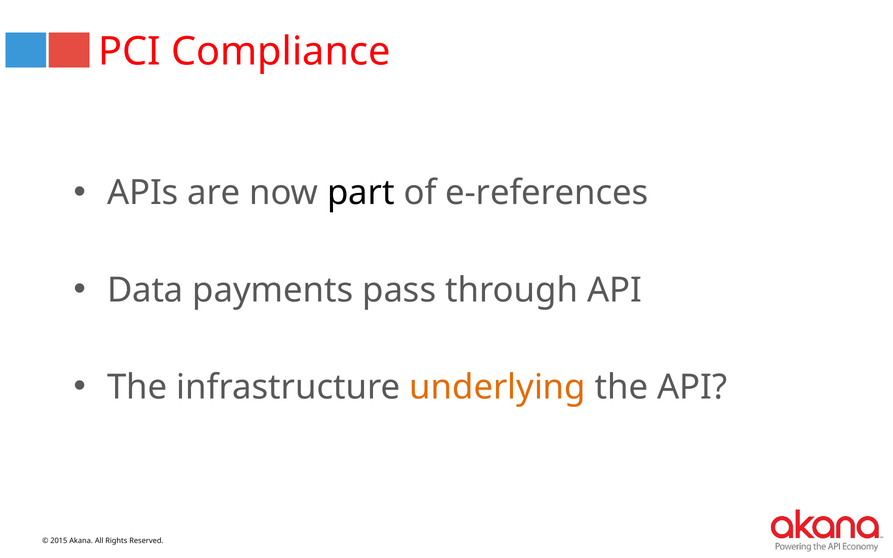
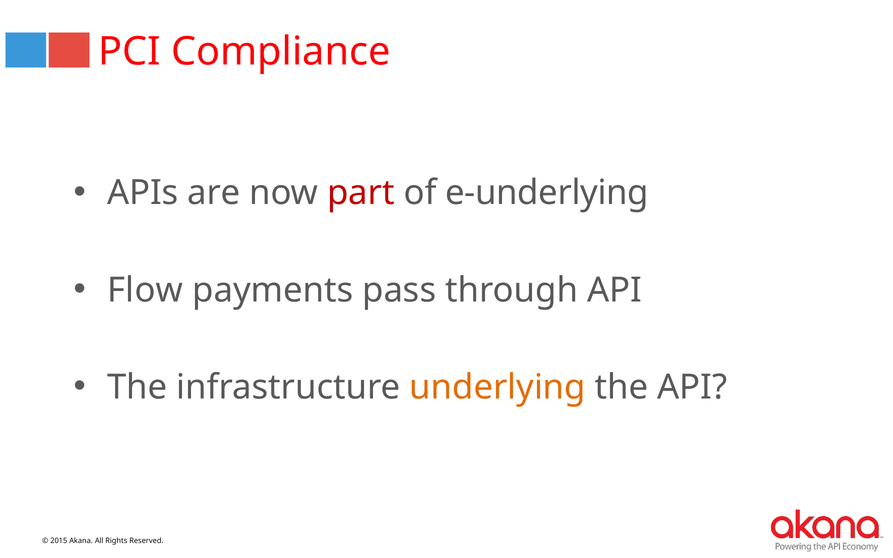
part colour: black -> red (361, 193)
e-references: e-references -> e-underlying (547, 193)
Data: Data -> Flow (145, 290)
